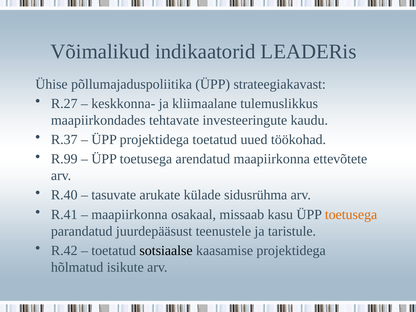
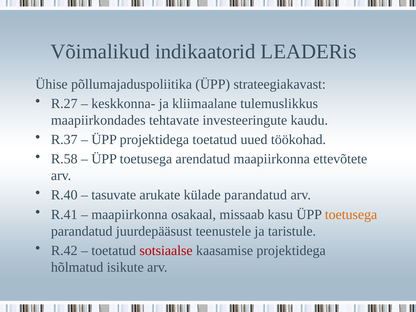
R.99: R.99 -> R.58 (64, 159)
külade sidusrühma: sidusrühma -> parandatud (256, 195)
sotsiaalse colour: black -> red (166, 251)
